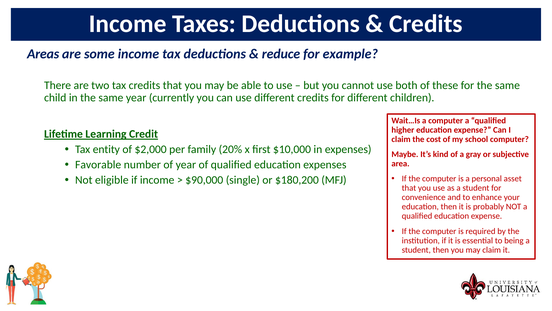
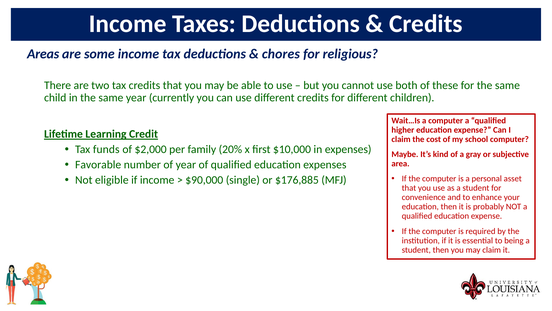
reduce: reduce -> chores (281, 54)
example: example -> religious (350, 54)
entity: entity -> funds (106, 149)
$180,200: $180,200 -> $176,885 (297, 180)
